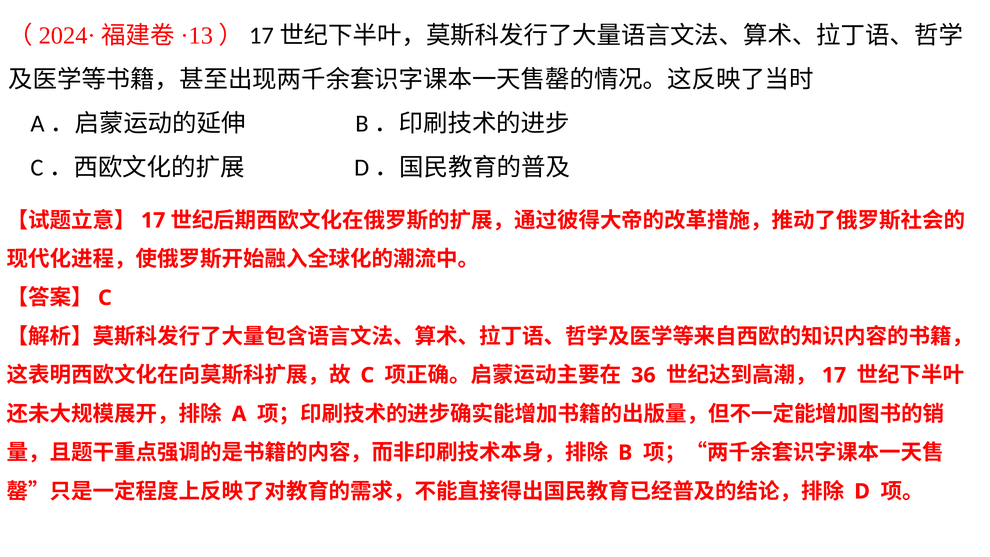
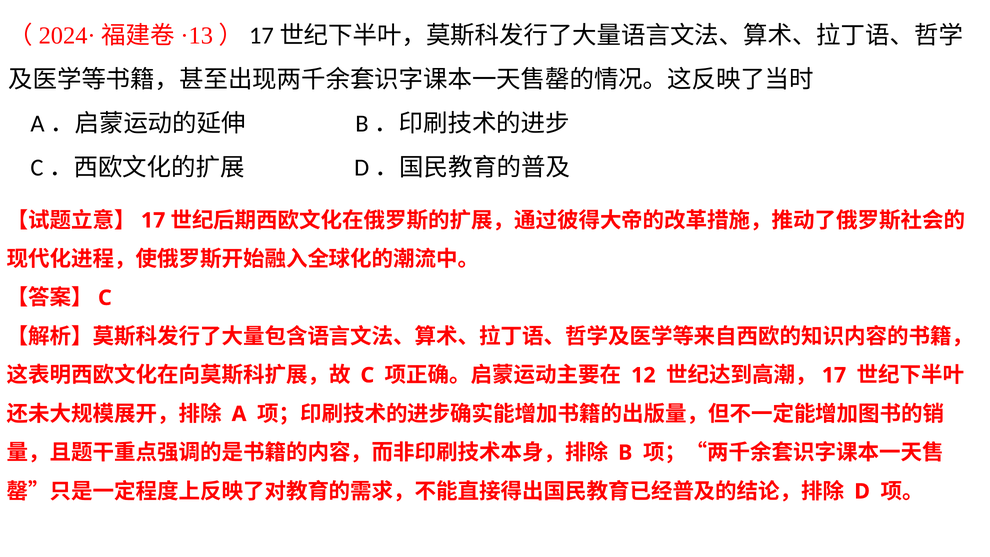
36: 36 -> 12 (643, 375)
